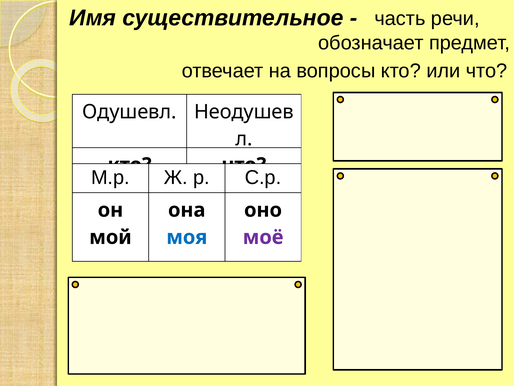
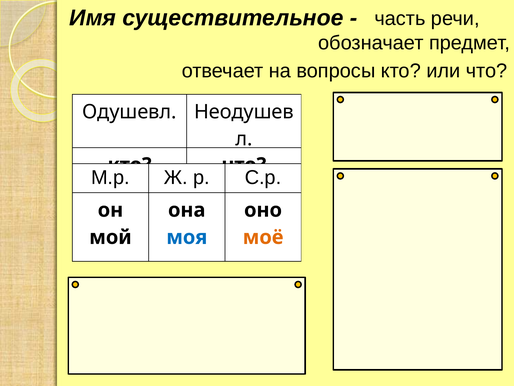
моё colour: purple -> orange (263, 237)
